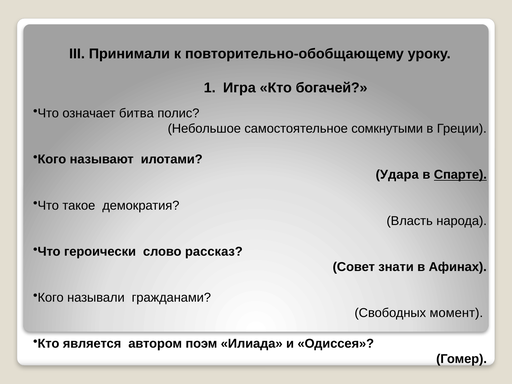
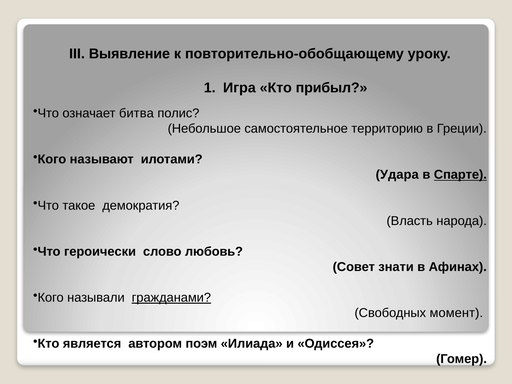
Принимали: Принимали -> Выявление (129, 54)
богачей: богачей -> прибыл (332, 88)
сомкнутыми: сомкнутыми -> территорию (387, 129)
рассказ: рассказ -> любовь (214, 252)
гражданами underline: none -> present (171, 298)
